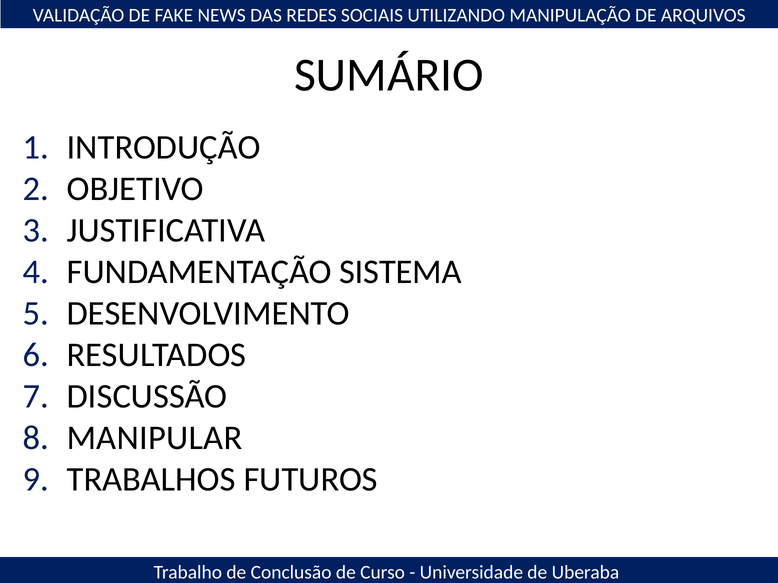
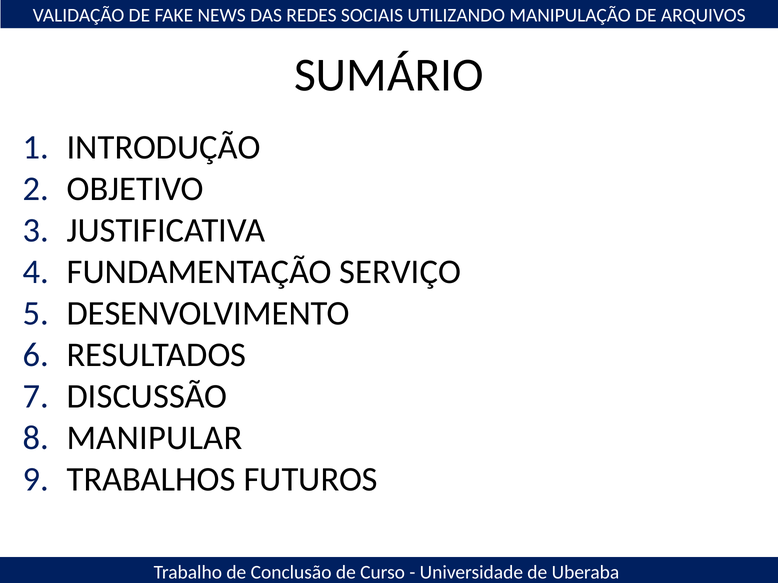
SISTEMA: SISTEMA -> SERVIÇO (400, 272)
